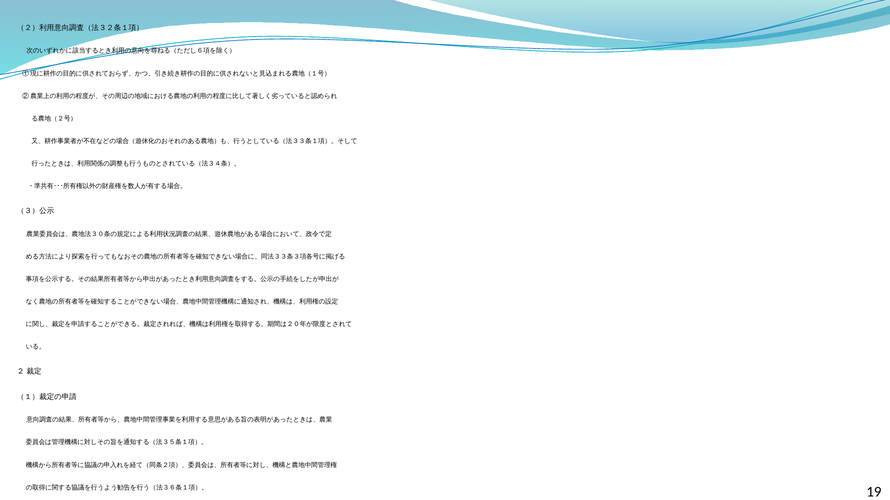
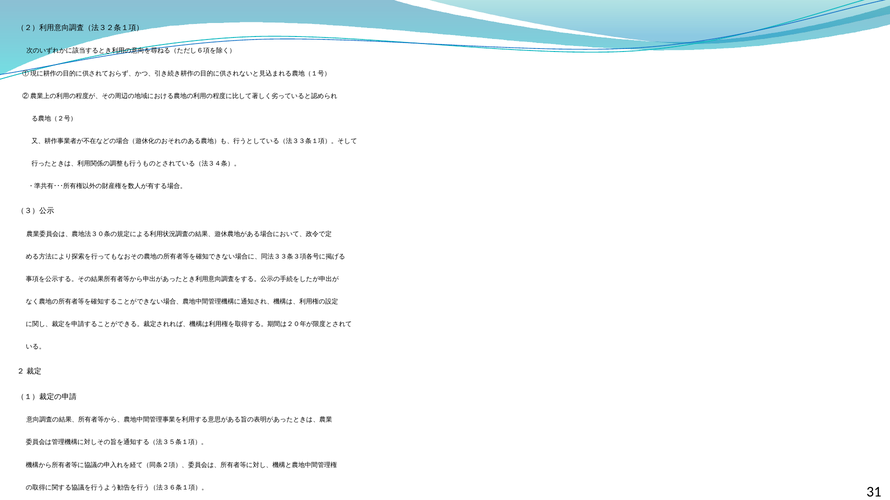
19: 19 -> 31 (874, 492)
